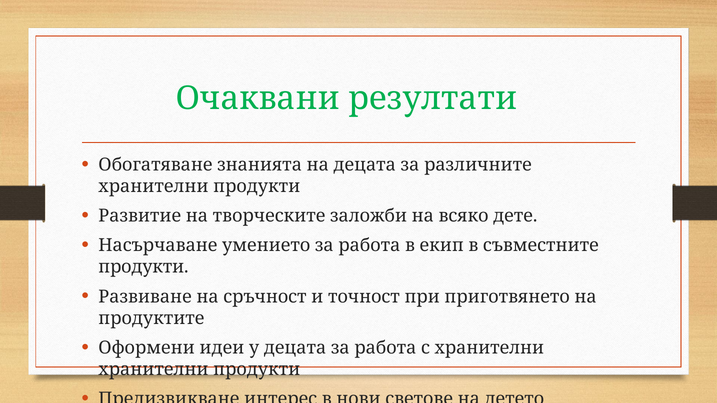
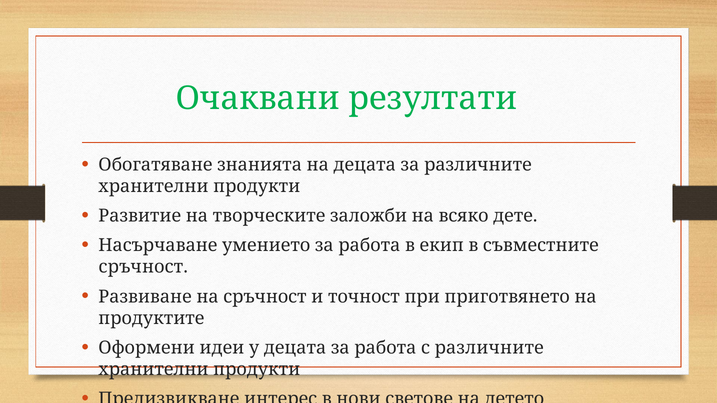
продукти: продукти -> сръчност (143, 267)
с хранителни: хранителни -> различните (489, 348)
